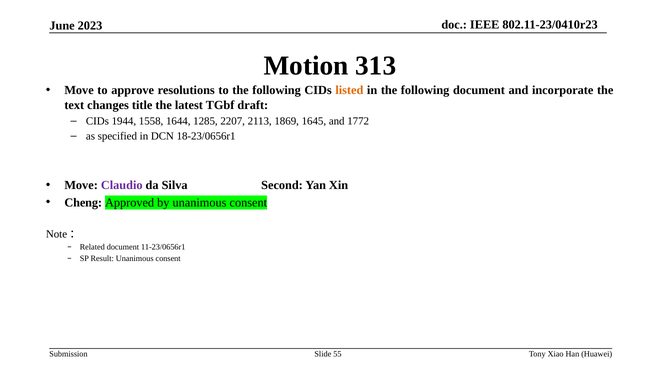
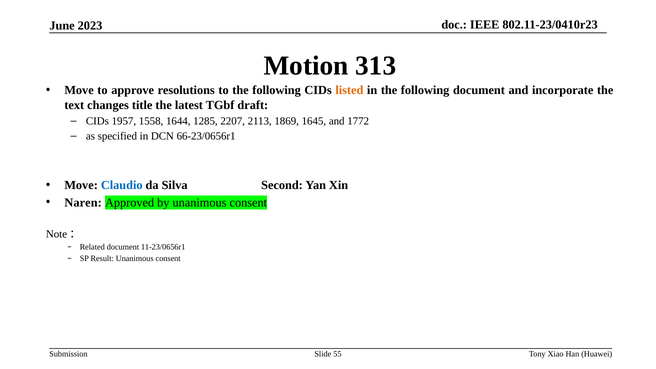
1944: 1944 -> 1957 (124, 121)
18-23/0656r1: 18-23/0656r1 -> 66-23/0656r1 (206, 136)
Claudio colour: purple -> blue (122, 185)
Cheng: Cheng -> Naren (83, 203)
